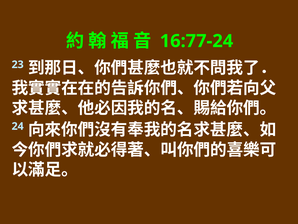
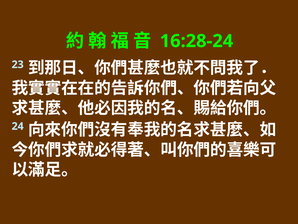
16:77-24: 16:77-24 -> 16:28-24 (196, 41)
